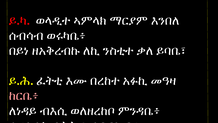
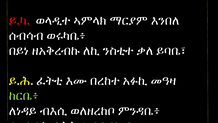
ከርቤ፥ colour: pink -> light green (24, 96)
